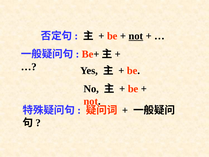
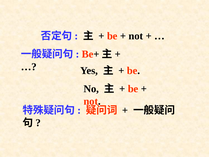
not underline: present -> none (136, 36)
